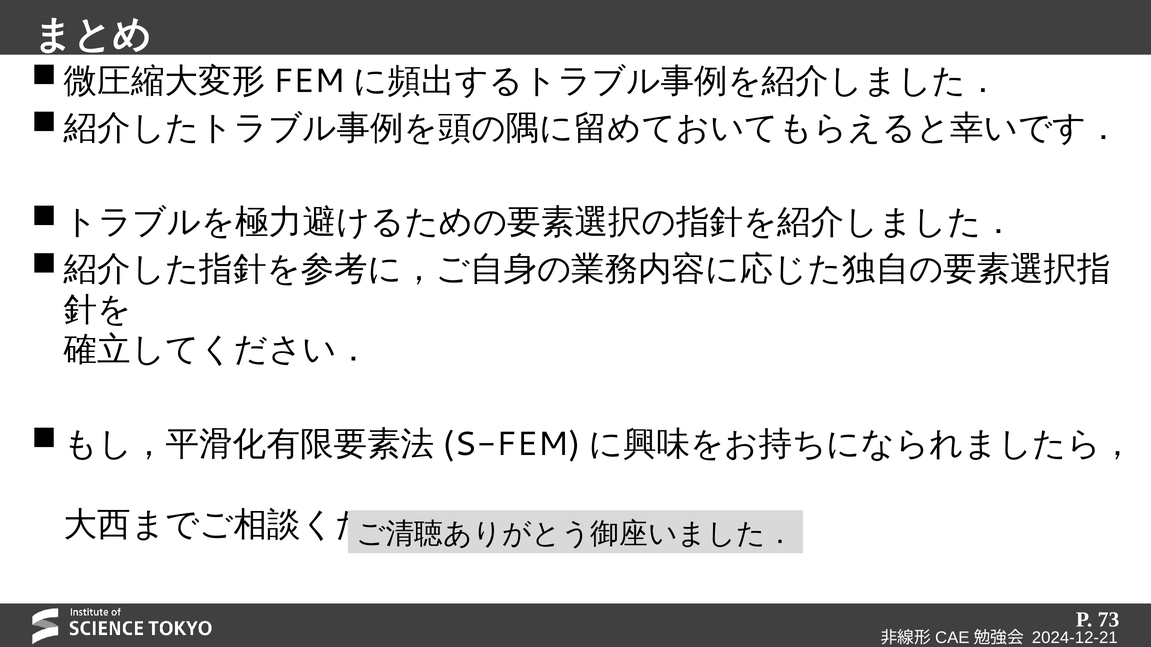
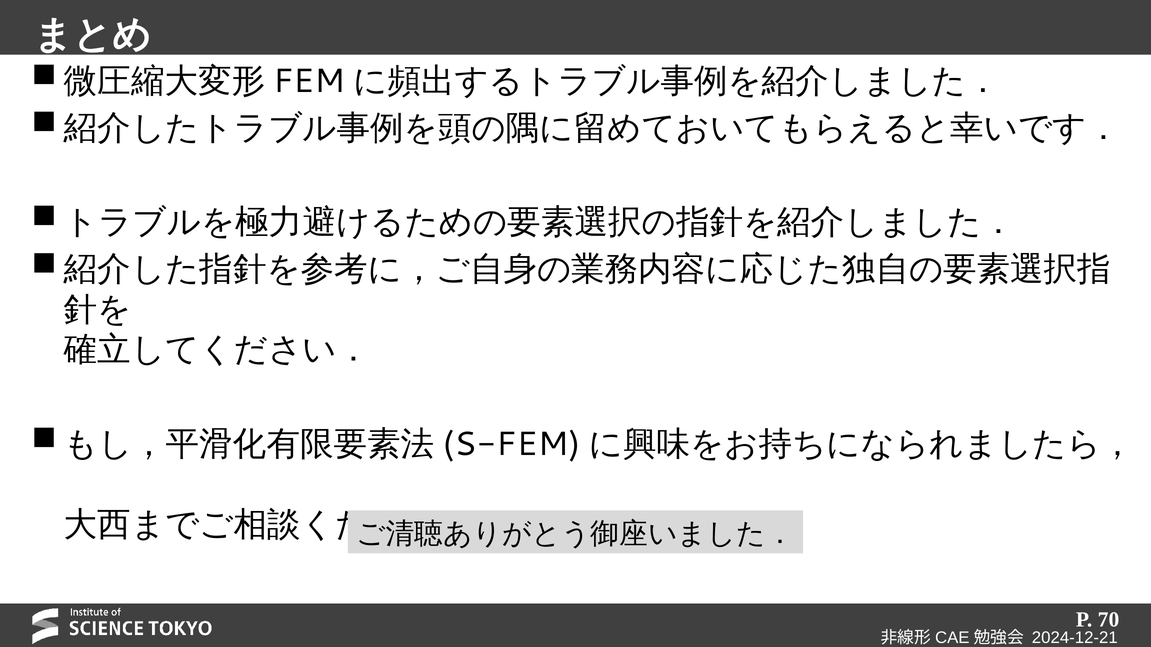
73: 73 -> 70 (1109, 620)
